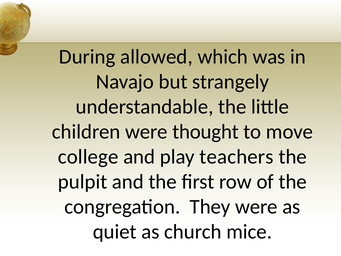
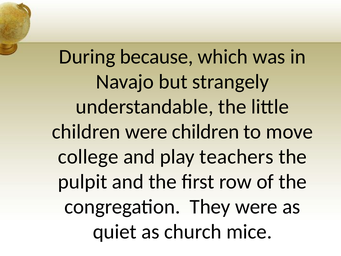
allowed: allowed -> because (157, 57)
were thought: thought -> children (206, 132)
